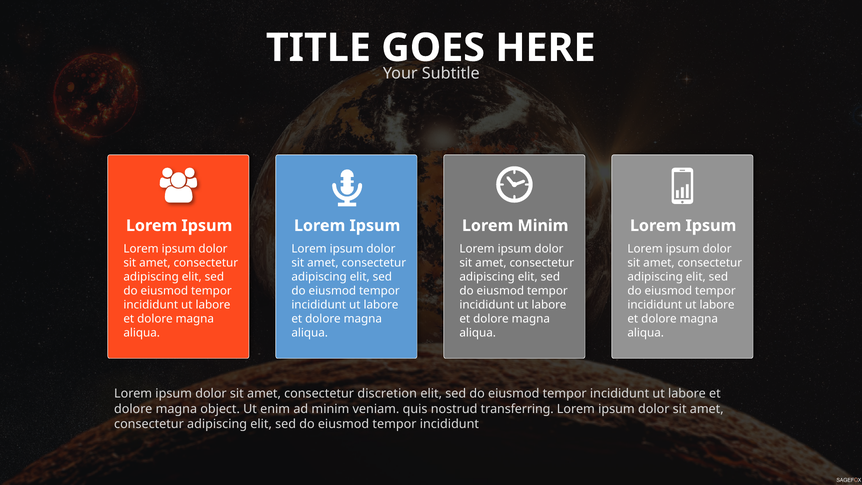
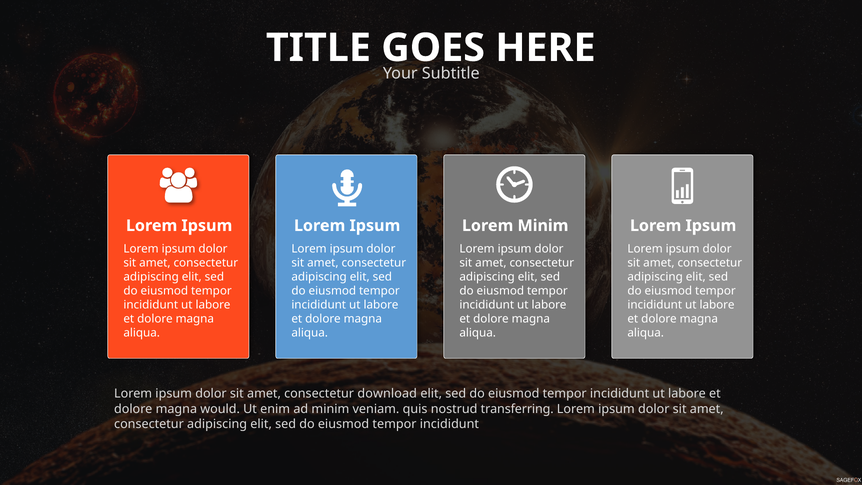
discretion: discretion -> download (387, 394)
object: object -> would (220, 409)
